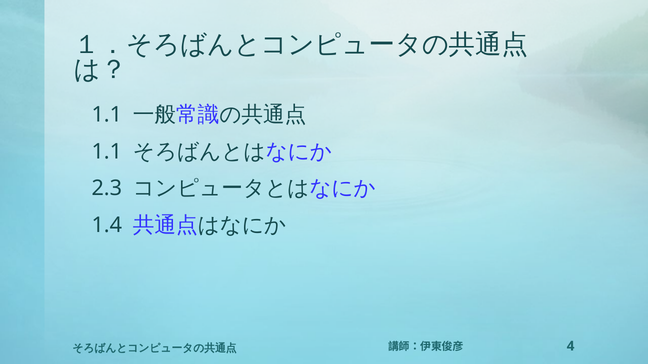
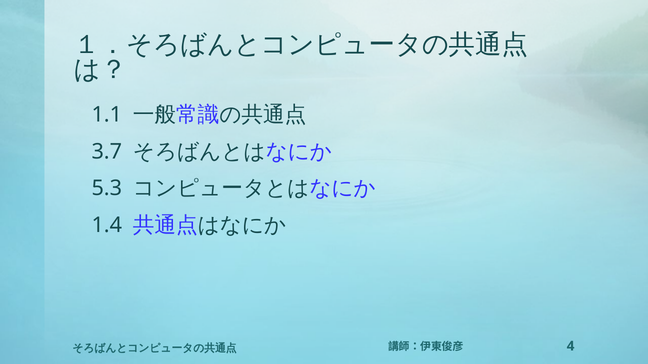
1.1: 1.1 -> 3.7 (107, 152)
2.3: 2.3 -> 5.3 (107, 189)
